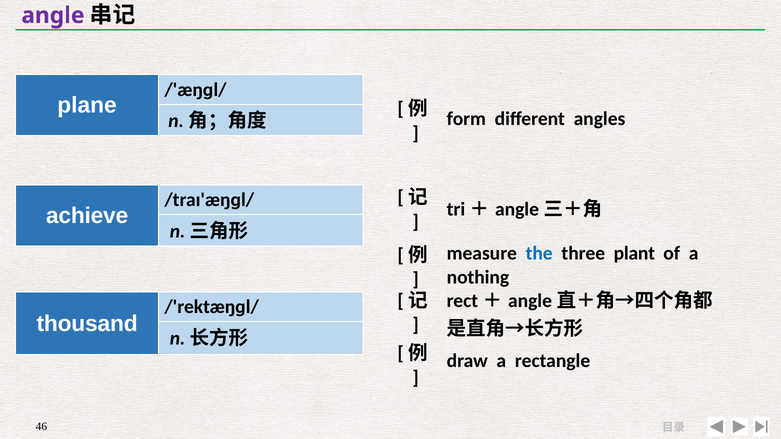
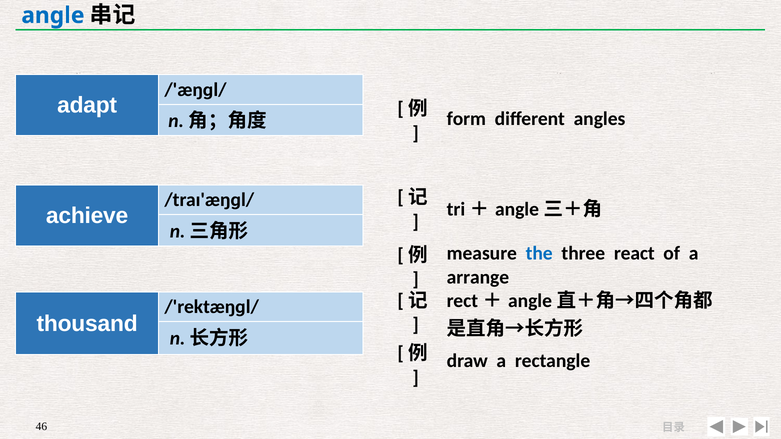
angle colour: purple -> blue (53, 15)
plane: plane -> adapt (87, 106)
plant: plant -> react (634, 254)
nothing: nothing -> arrange (478, 278)
